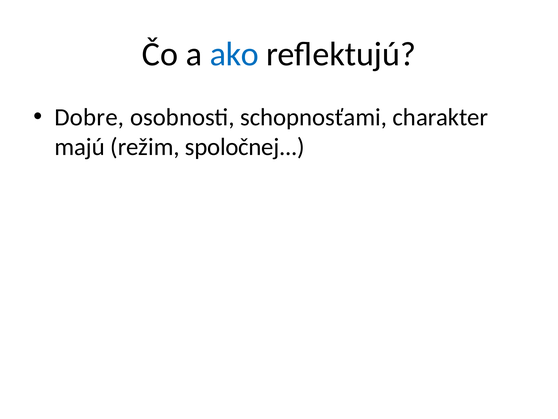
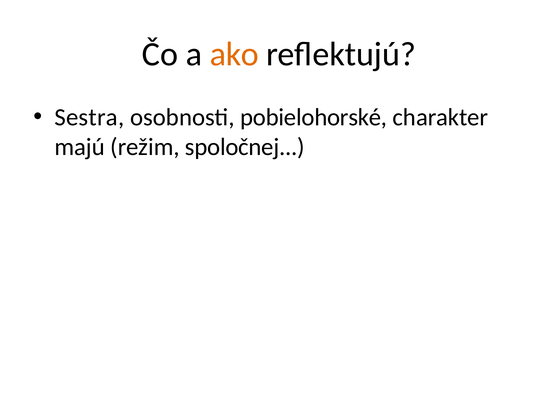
ako colour: blue -> orange (234, 54)
Dobre: Dobre -> Sestra (89, 117)
schopnosťami: schopnosťami -> pobielohorské (314, 117)
